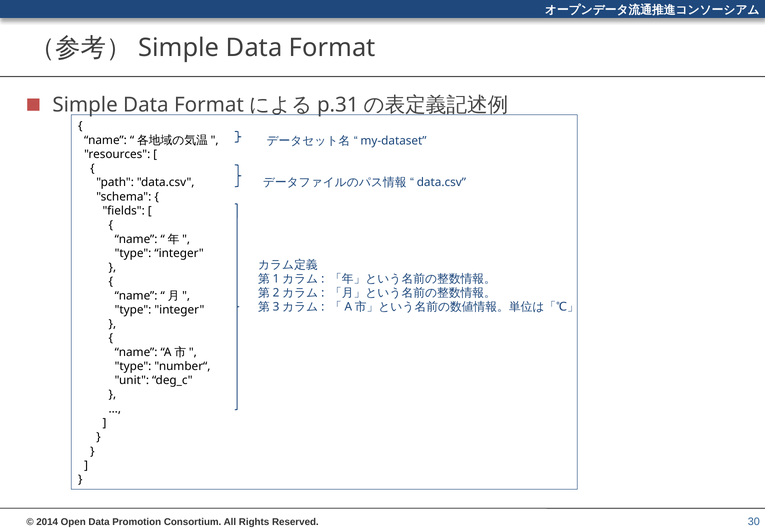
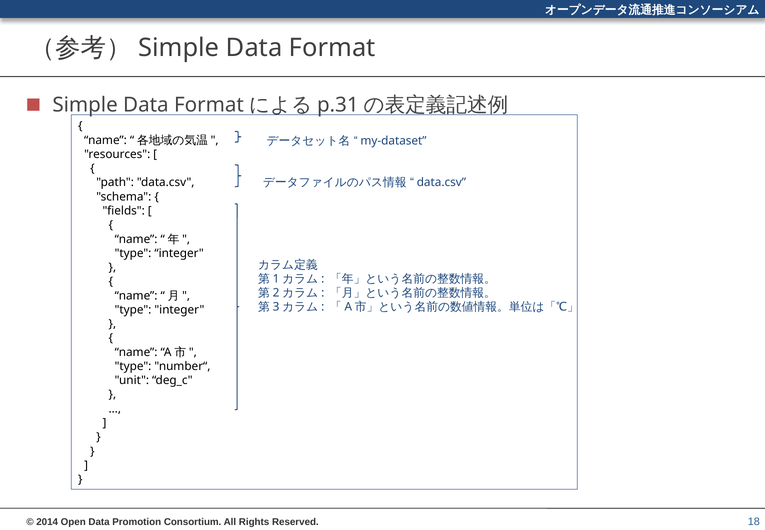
30: 30 -> 18 (754, 521)
